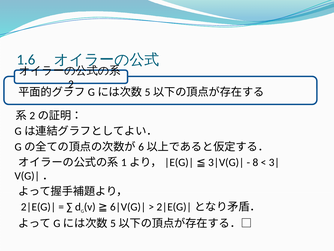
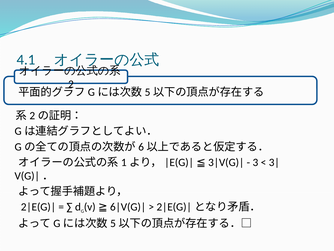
1.6: 1.6 -> 4.1 (26, 60)
8: 8 -> 3 (255, 162)
